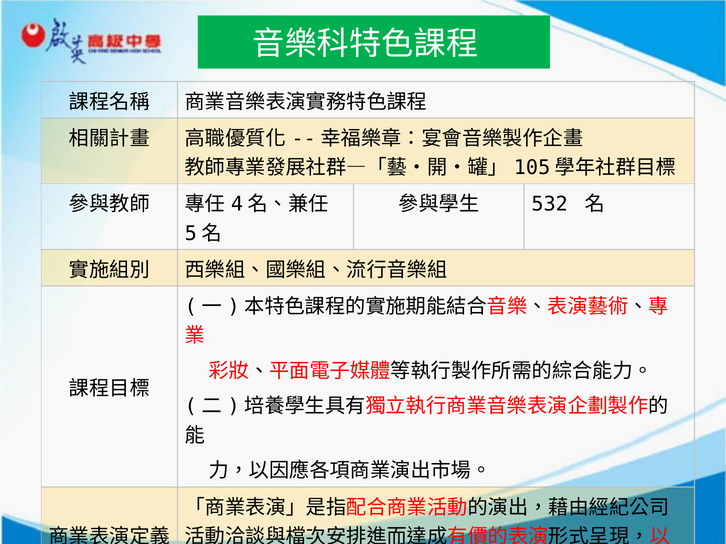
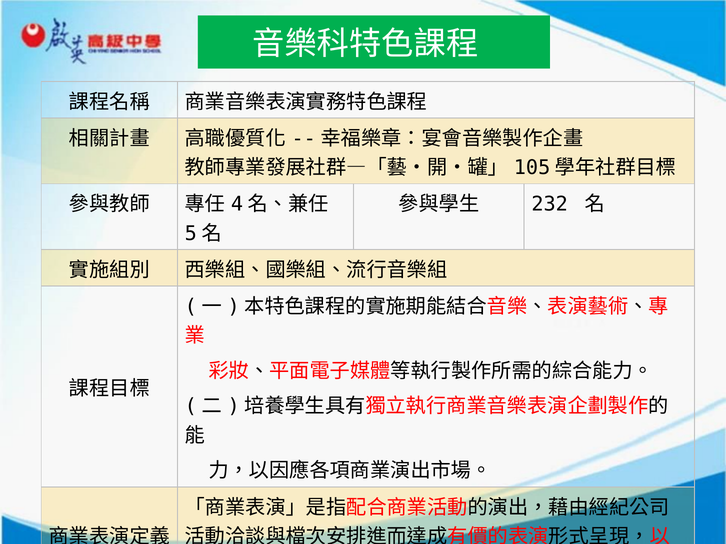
532: 532 -> 232 (550, 204)
